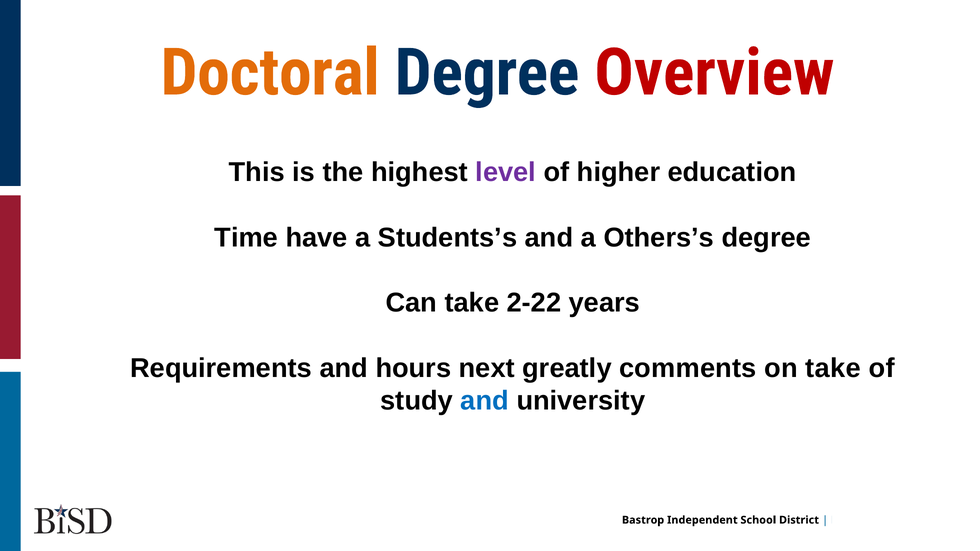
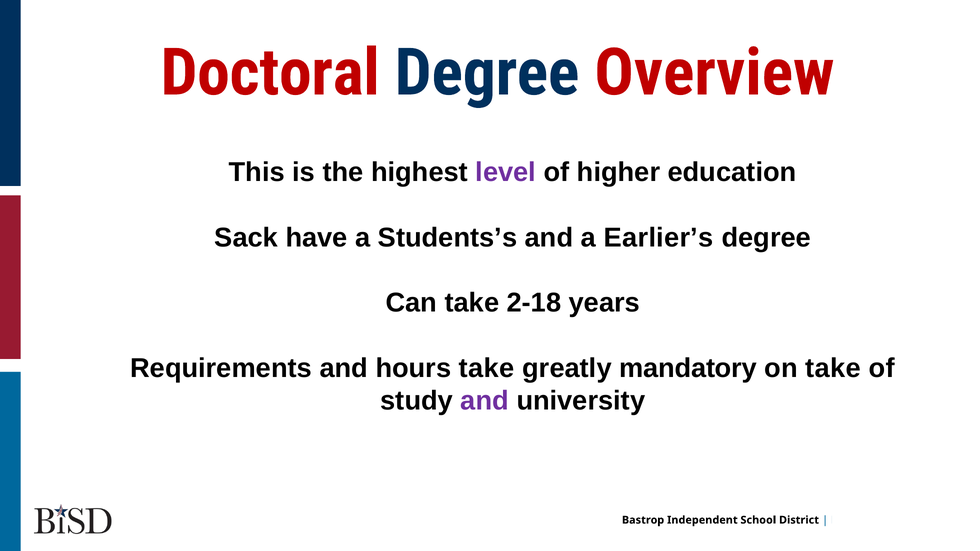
Doctoral colour: orange -> red (270, 73)
Time: Time -> Sack (246, 238)
Others’s: Others’s -> Earlier’s (659, 238)
2-22: 2-22 -> 2-18 (534, 303)
hours next: next -> take (487, 368)
comments: comments -> mandatory (688, 368)
and colour: blue -> purple (485, 401)
